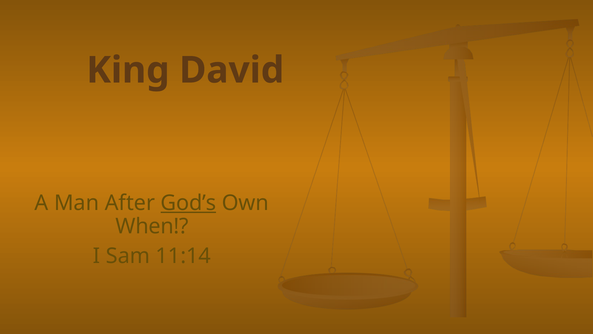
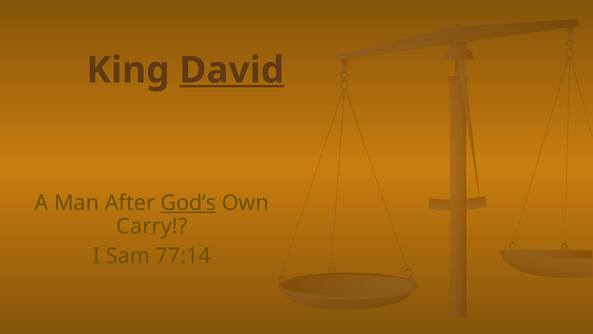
David underline: none -> present (232, 70)
When: When -> Carry (152, 226)
11:14: 11:14 -> 77:14 (183, 256)
